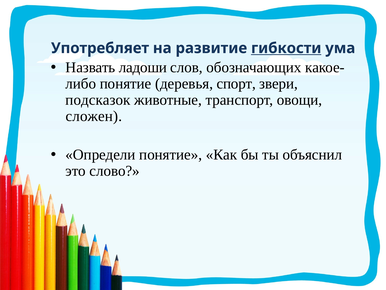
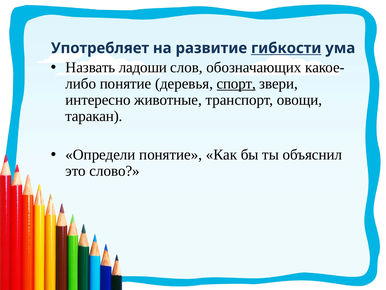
спорт underline: none -> present (236, 84)
подсказок: подсказок -> интересно (98, 100)
сложен: сложен -> таракан (94, 116)
